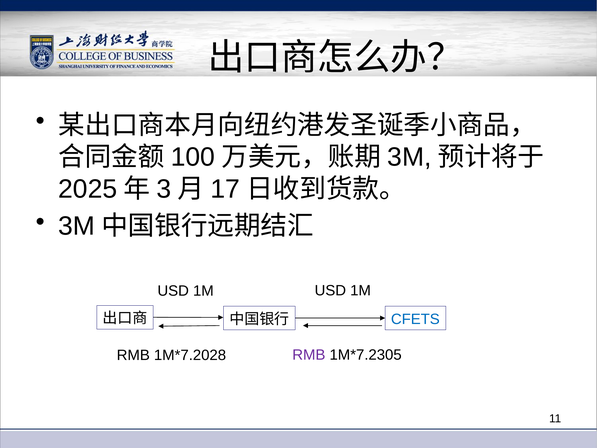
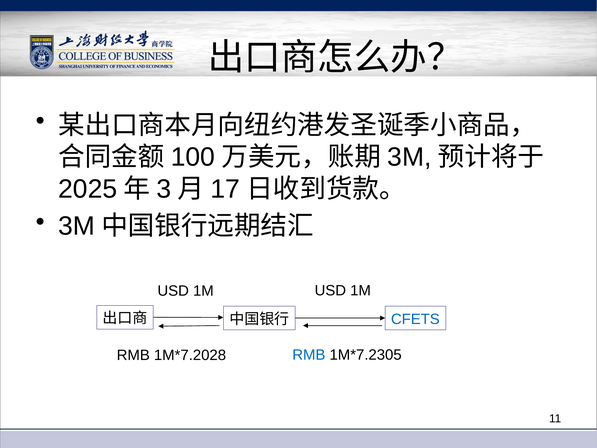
RMB colour: purple -> blue (309, 355)
